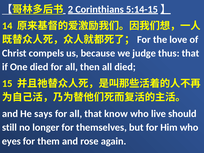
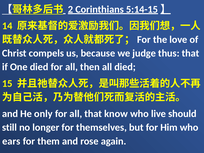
says: says -> only (43, 114)
eyes: eyes -> ears (11, 141)
